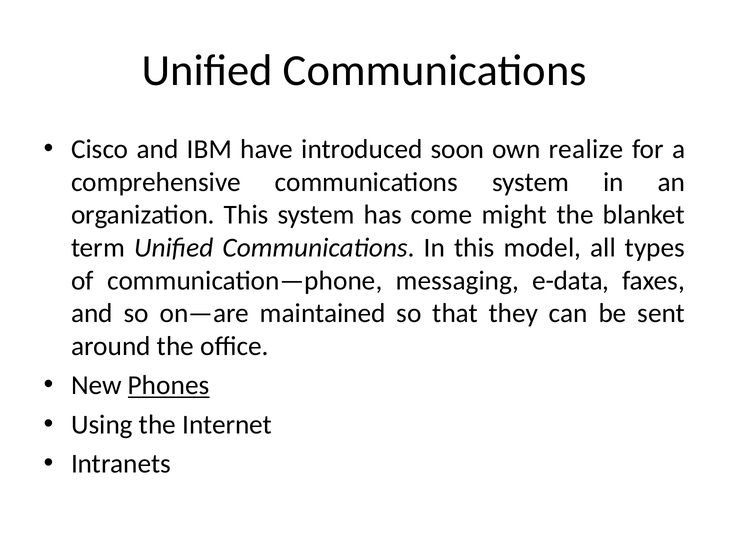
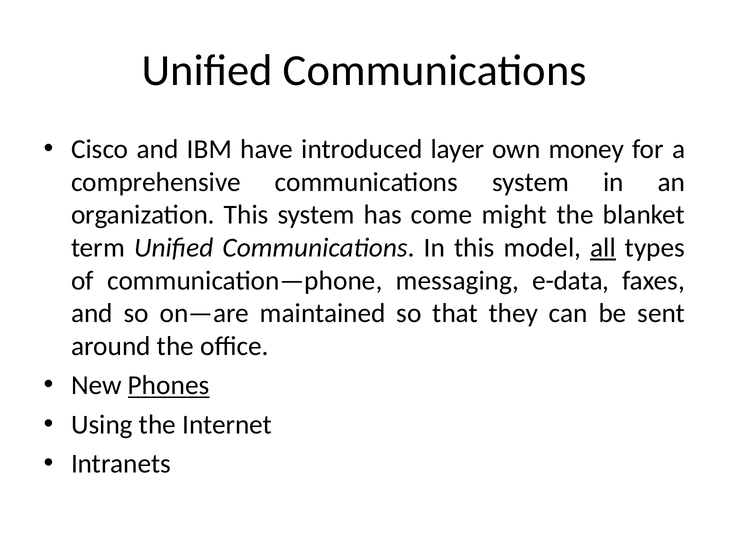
soon: soon -> layer (458, 150)
realize: realize -> money (586, 150)
all underline: none -> present (603, 248)
